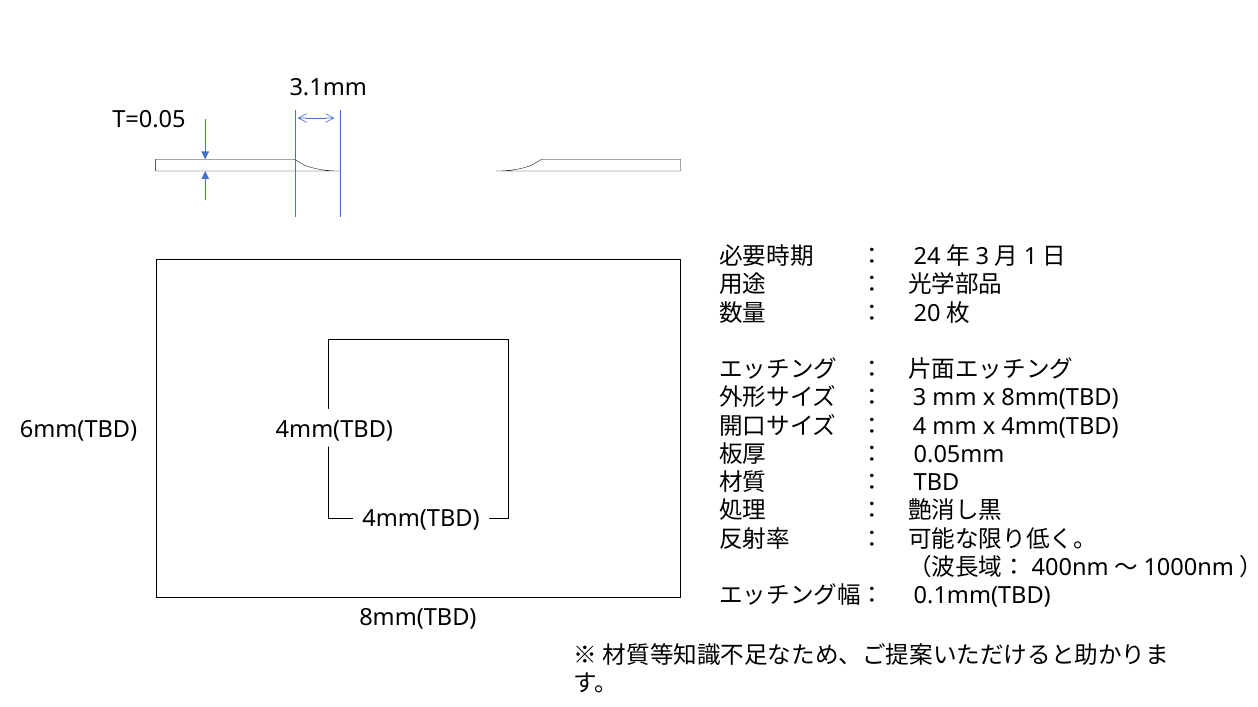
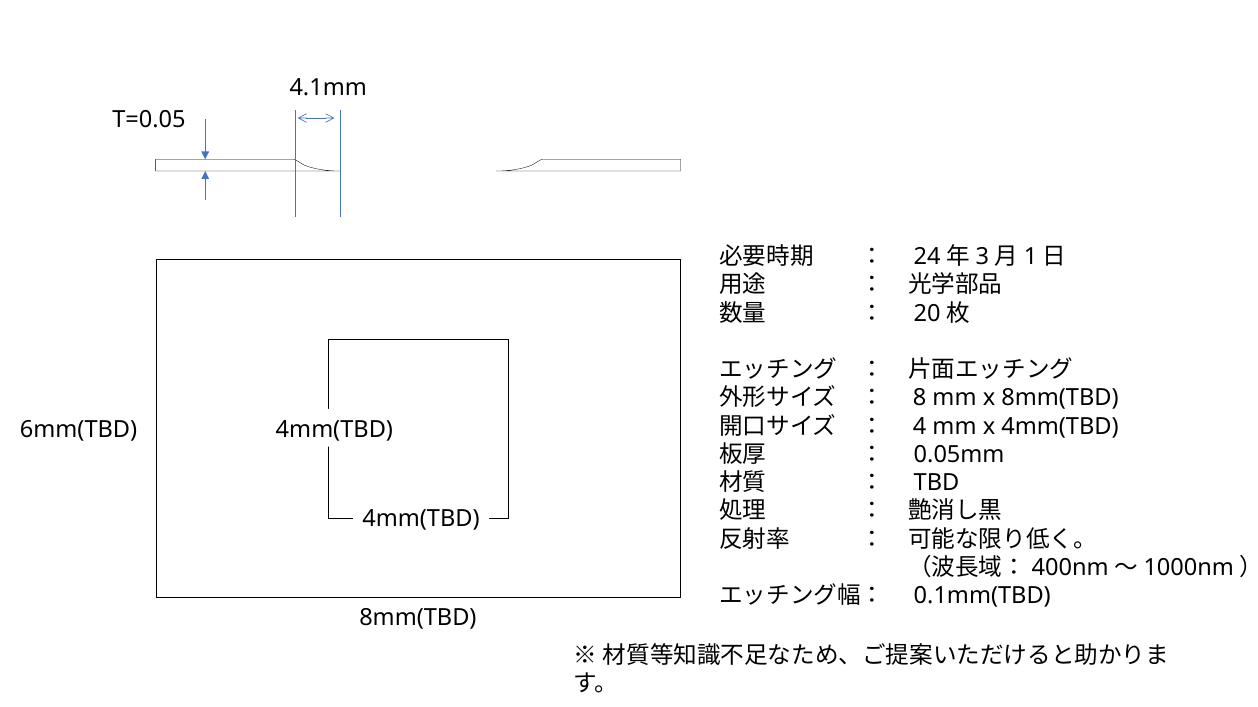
3.1mm: 3.1mm -> 4.1mm (328, 87)
3: 3 -> 8 (920, 398)
